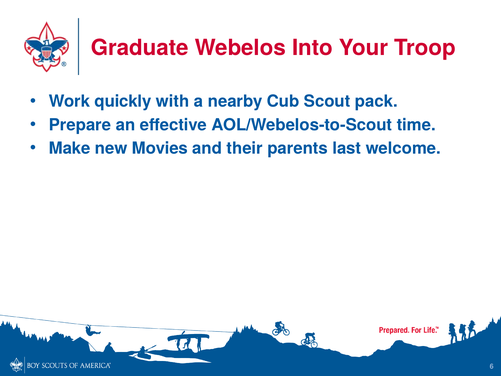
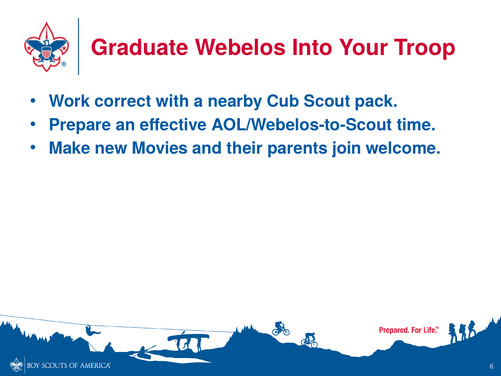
quickly: quickly -> correct (123, 101)
last: last -> join (347, 148)
